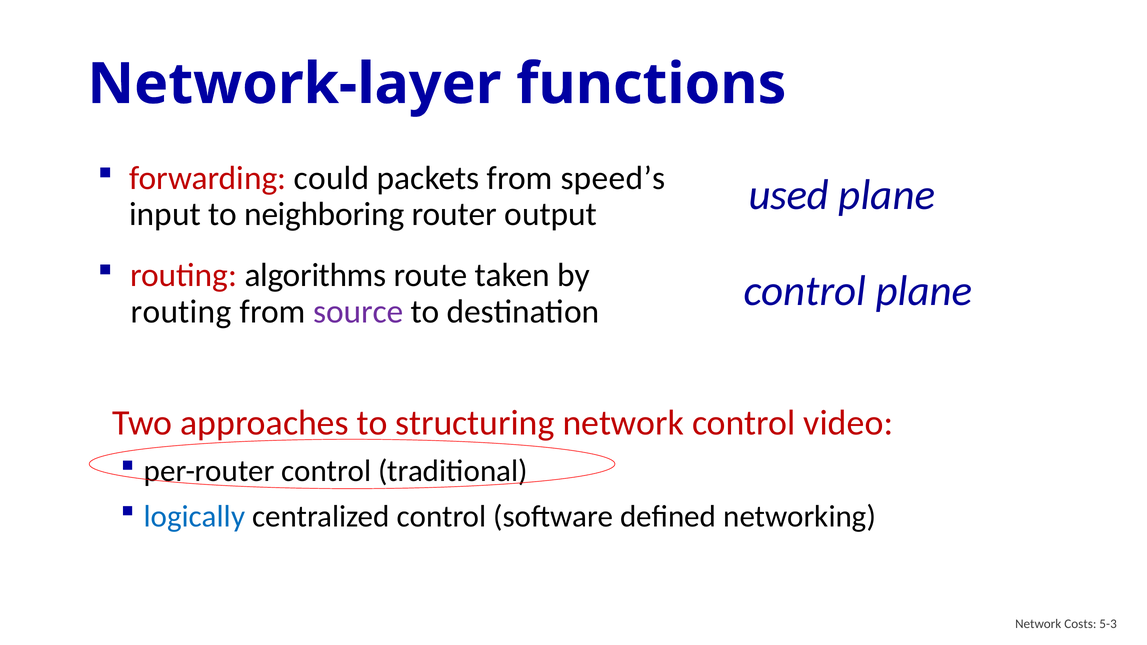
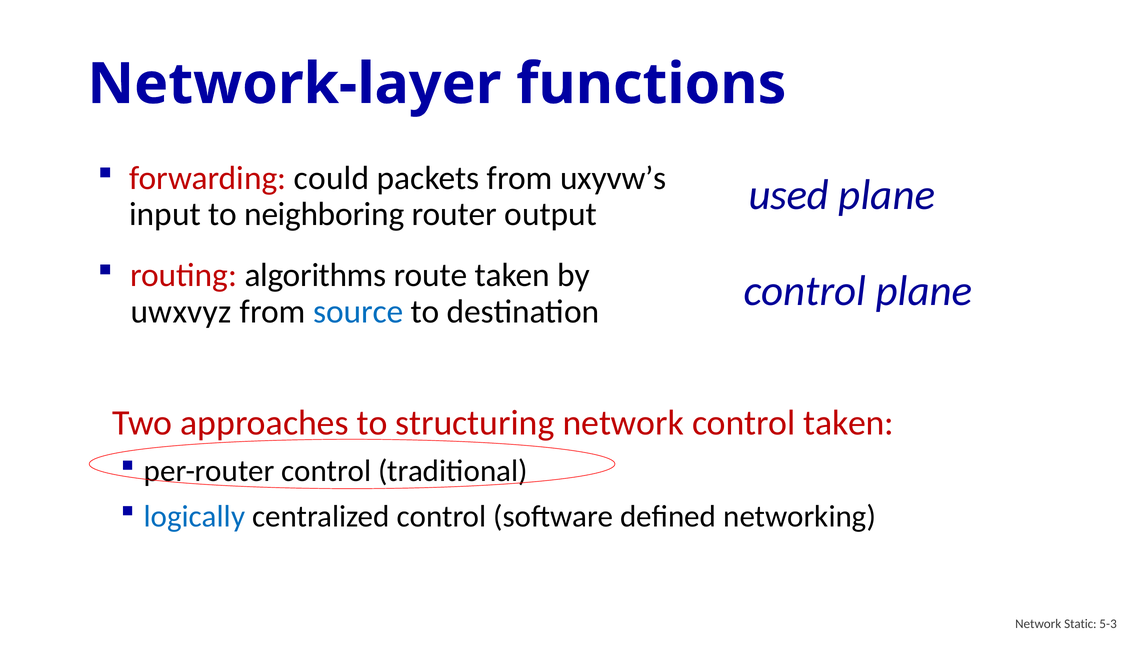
speed’s: speed’s -> uxyvw’s (613, 178)
routing: routing -> uwxvyz (181, 312)
source colour: purple -> blue (358, 312)
control video: video -> taken (849, 423)
Costs: Costs -> Static (1080, 624)
